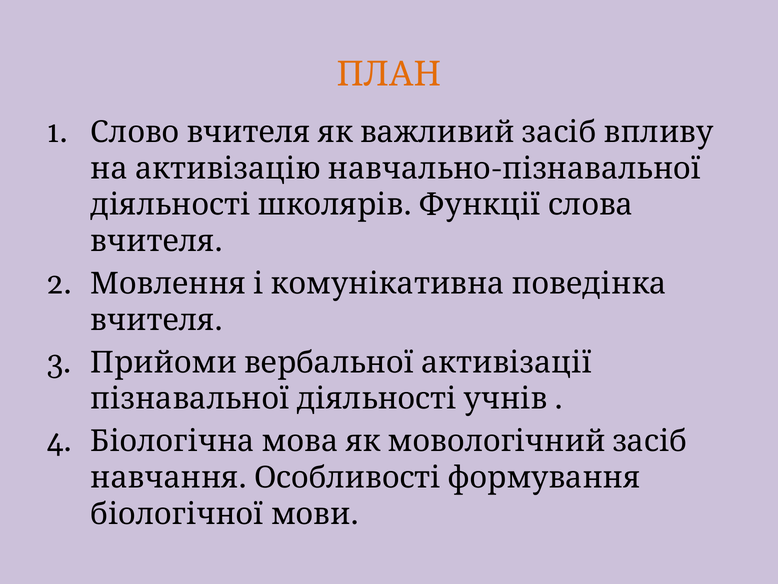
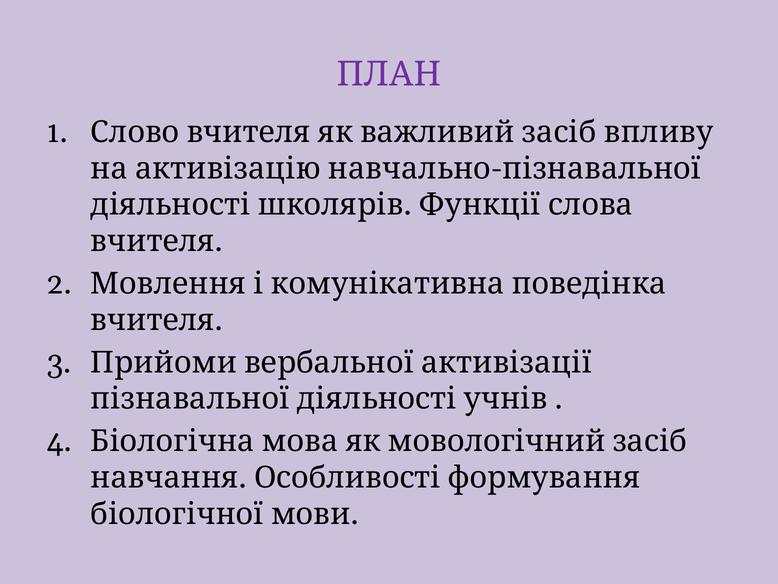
ПЛАН colour: orange -> purple (389, 74)
